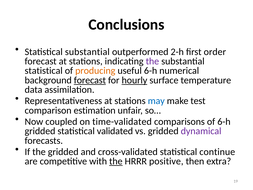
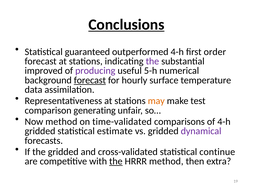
Conclusions underline: none -> present (126, 24)
Statistical substantial: substantial -> guaranteed (87, 52)
outperformed 2-h: 2-h -> 4-h (177, 52)
statistical: statistical -> improved (44, 71)
producing colour: orange -> purple (95, 71)
useful 6-h: 6-h -> 5-h (151, 71)
hourly underline: present -> none (134, 80)
may colour: blue -> orange (156, 101)
estimation: estimation -> generating (95, 110)
Now coupled: coupled -> method (61, 121)
of 6-h: 6-h -> 4-h (224, 121)
validated: validated -> estimate (115, 131)
HRRR positive: positive -> method (166, 161)
